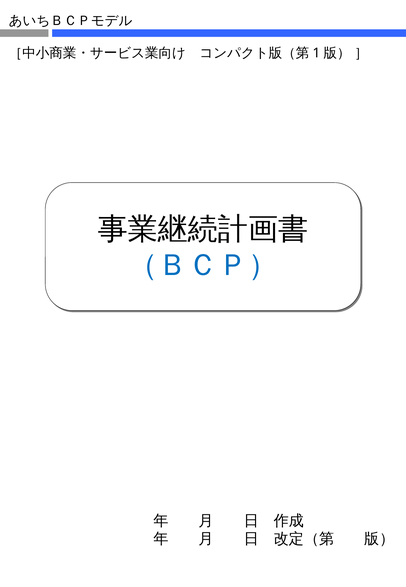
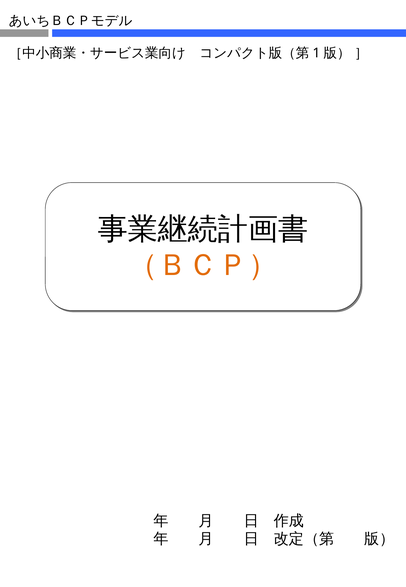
（ＢＣＰ） colour: blue -> orange (203, 265)
